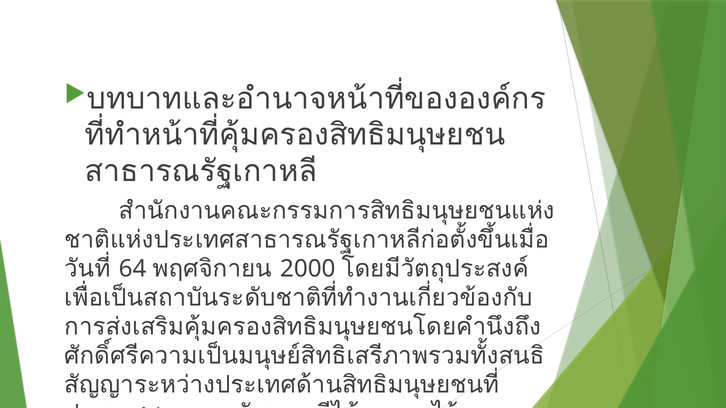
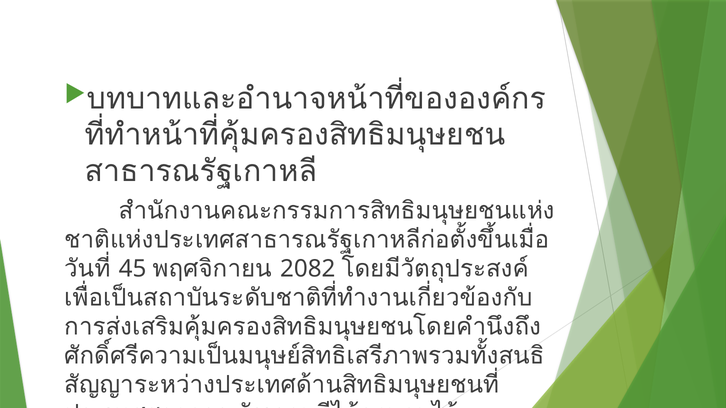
64: 64 -> 45 (133, 269)
2000: 2000 -> 2082 (308, 269)
